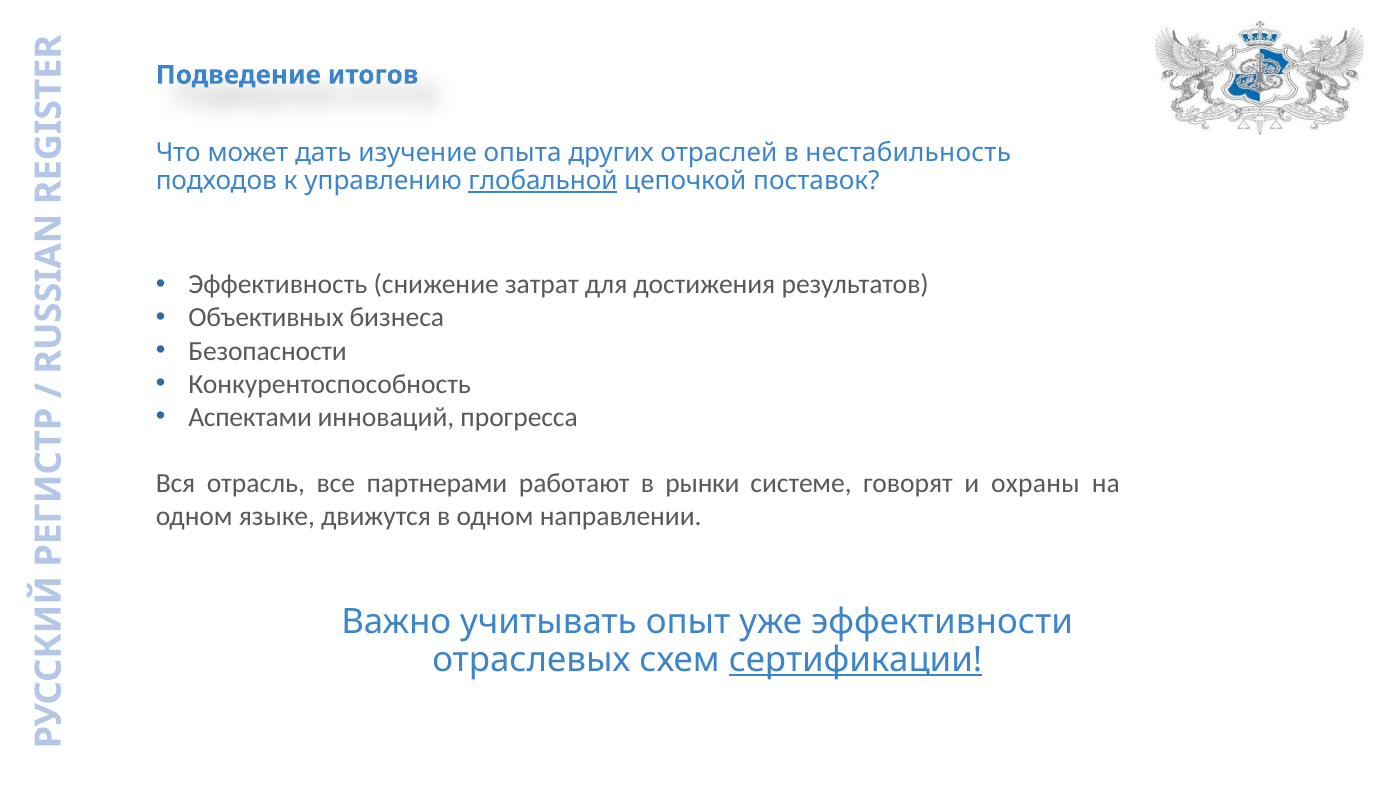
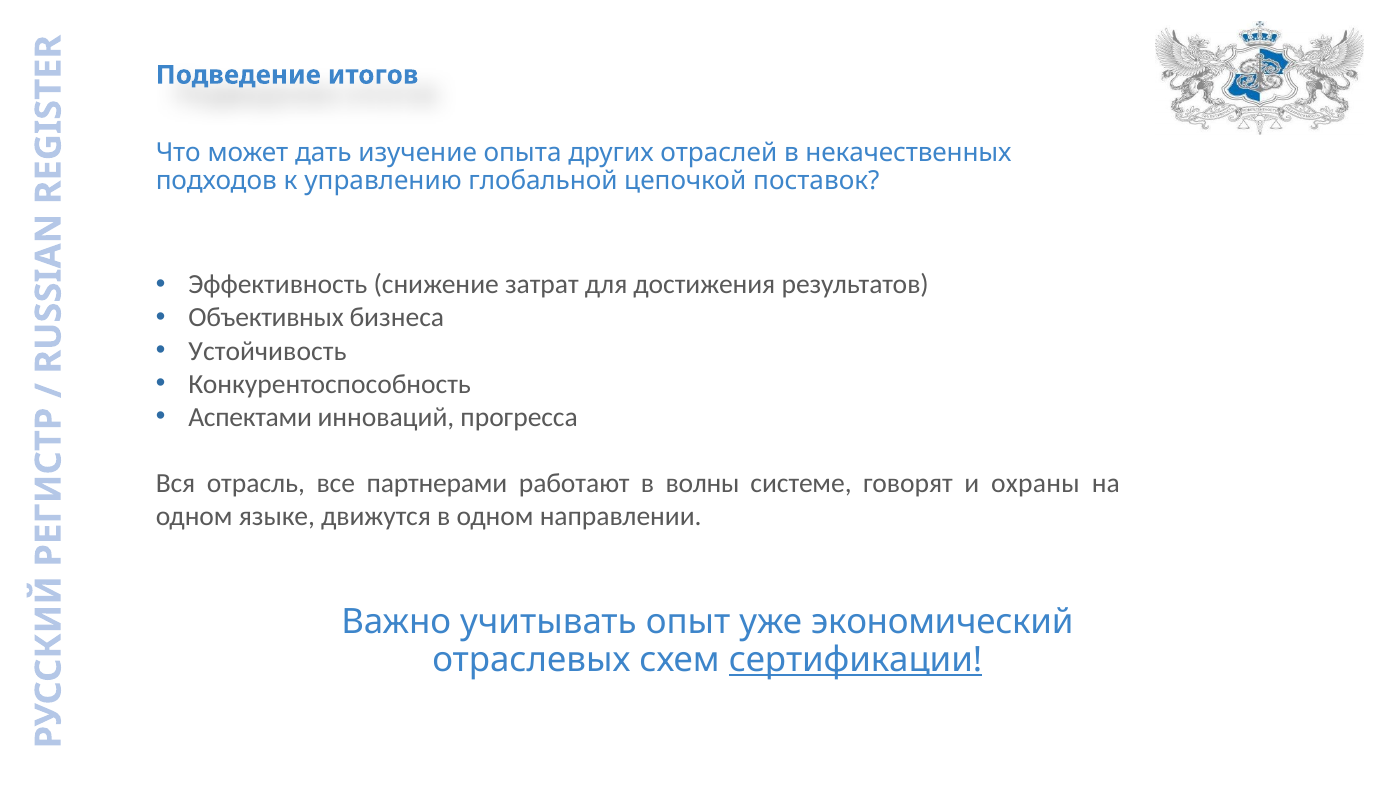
нестабильность: нестабильность -> некачественных (909, 152)
глобальной underline: present -> none (543, 181)
Безопасности: Безопасности -> Устойчивость (268, 351)
рынки: рынки -> волны (703, 483)
эффективности: эффективности -> экономический (942, 622)
